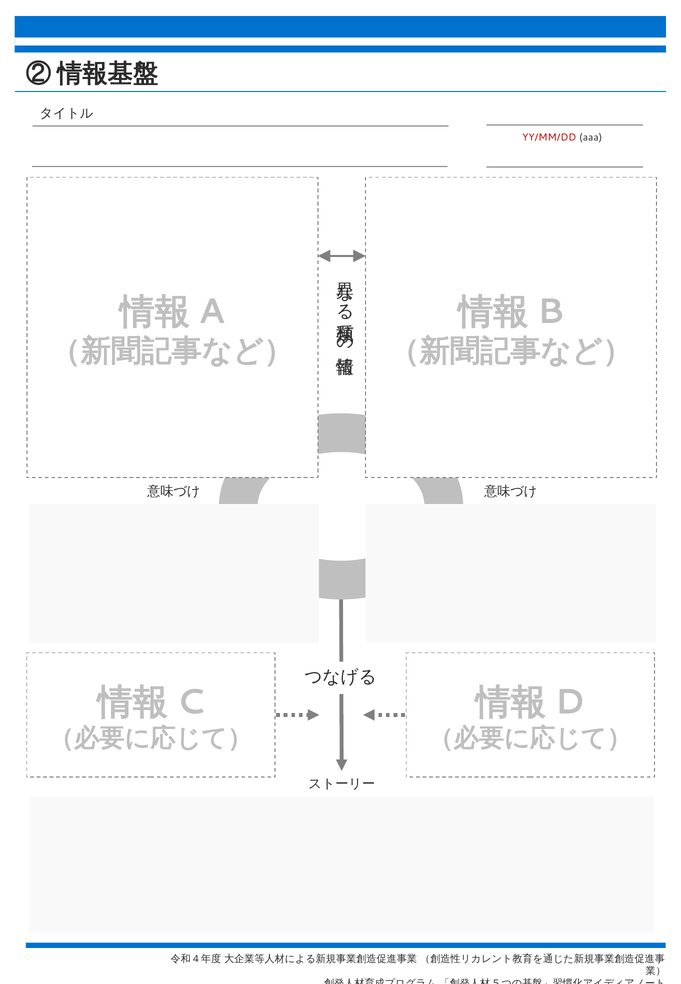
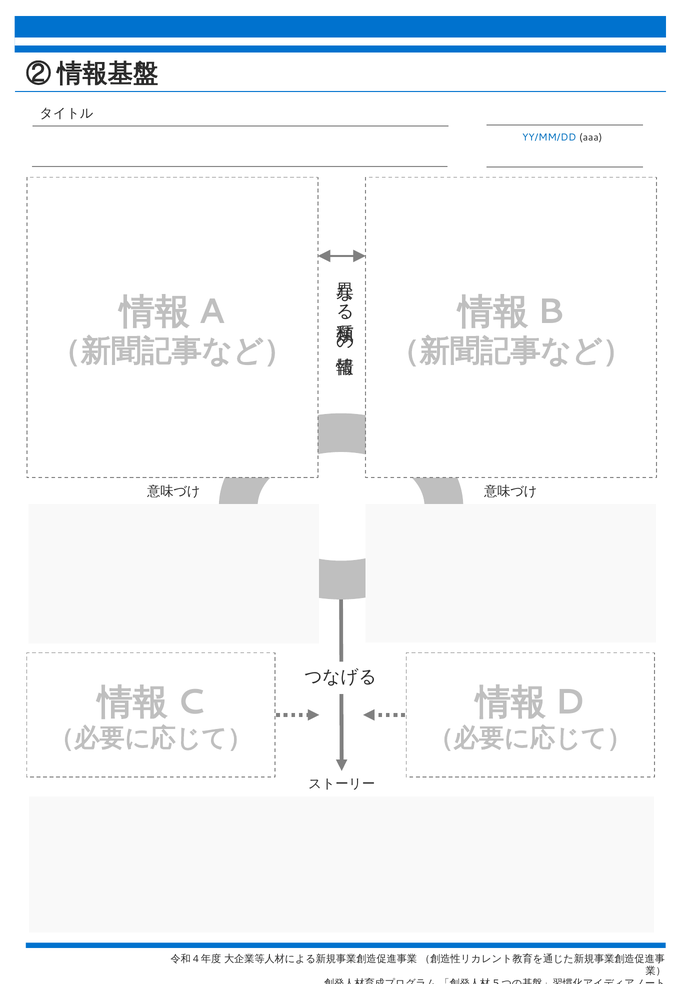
YY/MM/DD colour: red -> blue (549, 137)
